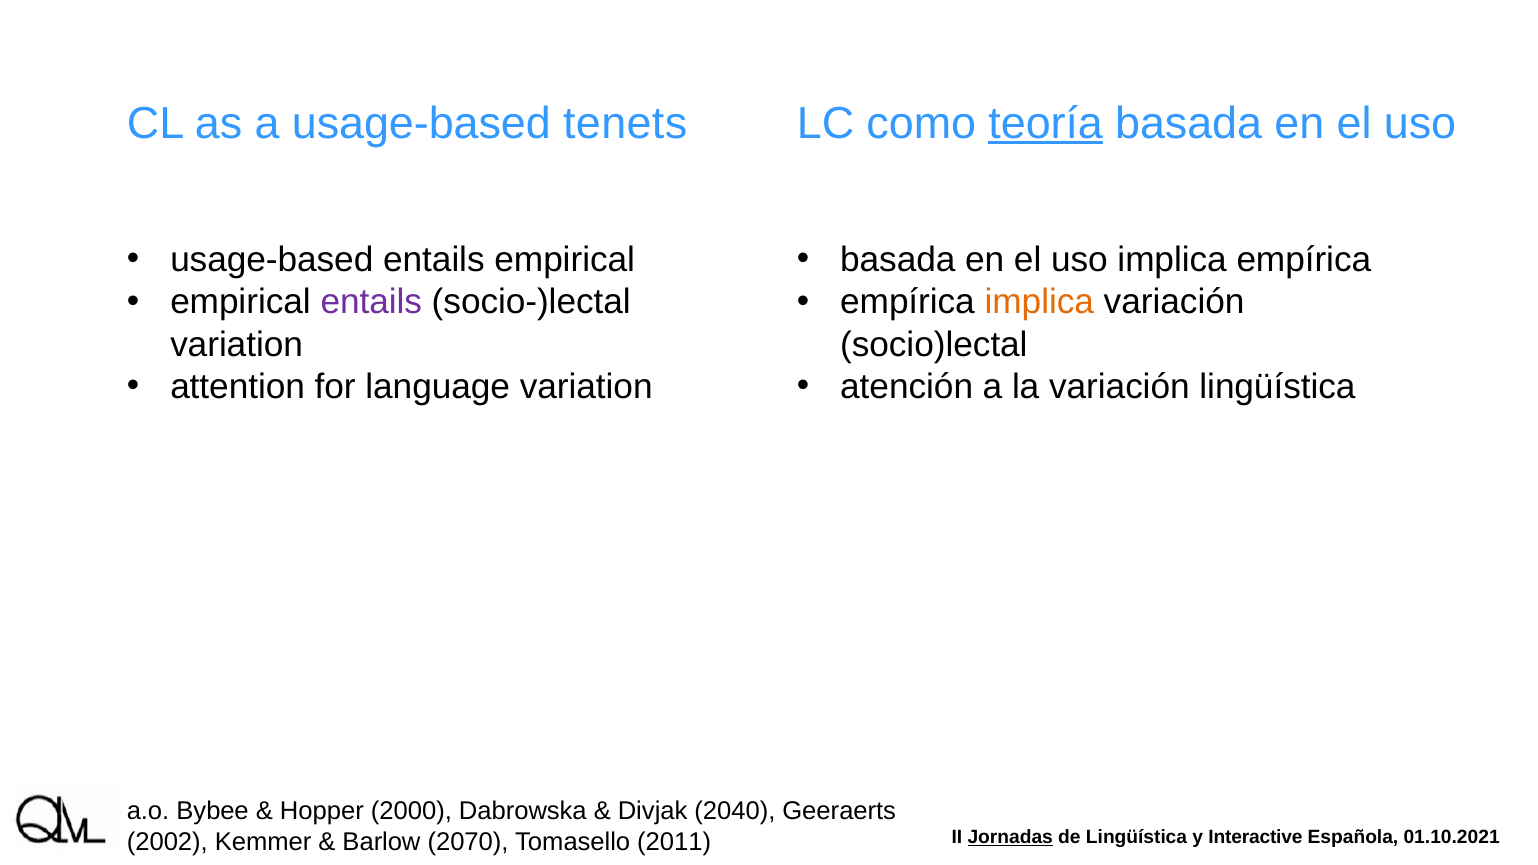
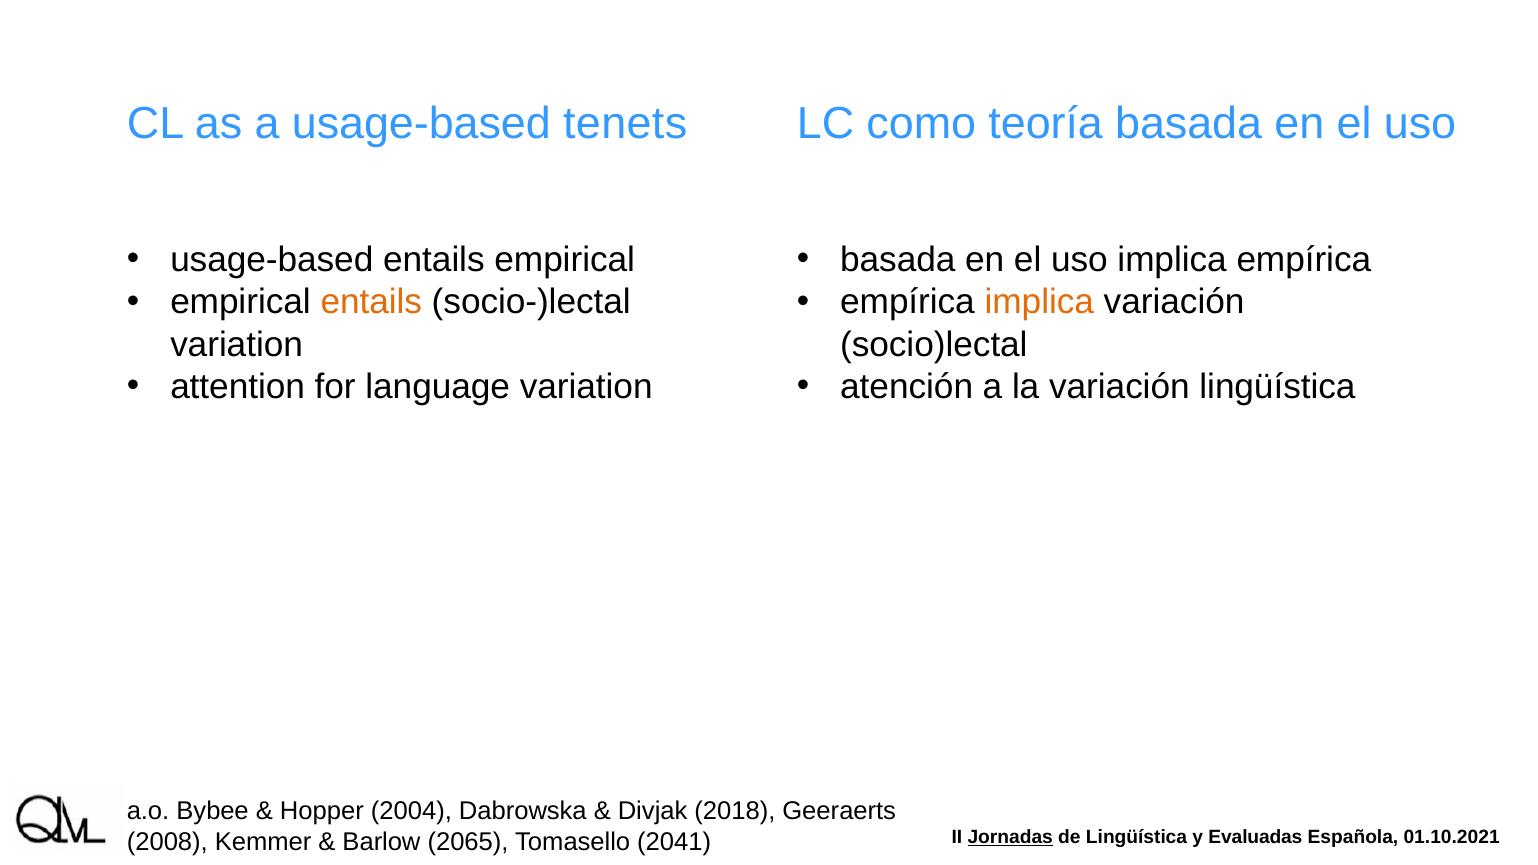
teoría underline: present -> none (1046, 123)
entails colour: purple -> orange (371, 302)
2000: 2000 -> 2004 (411, 811)
2040: 2040 -> 2018 (735, 811)
Interactive: Interactive -> Evaluadas (1255, 838)
2002: 2002 -> 2008 (167, 842)
2070: 2070 -> 2065 (468, 842)
2011: 2011 -> 2041 (674, 842)
